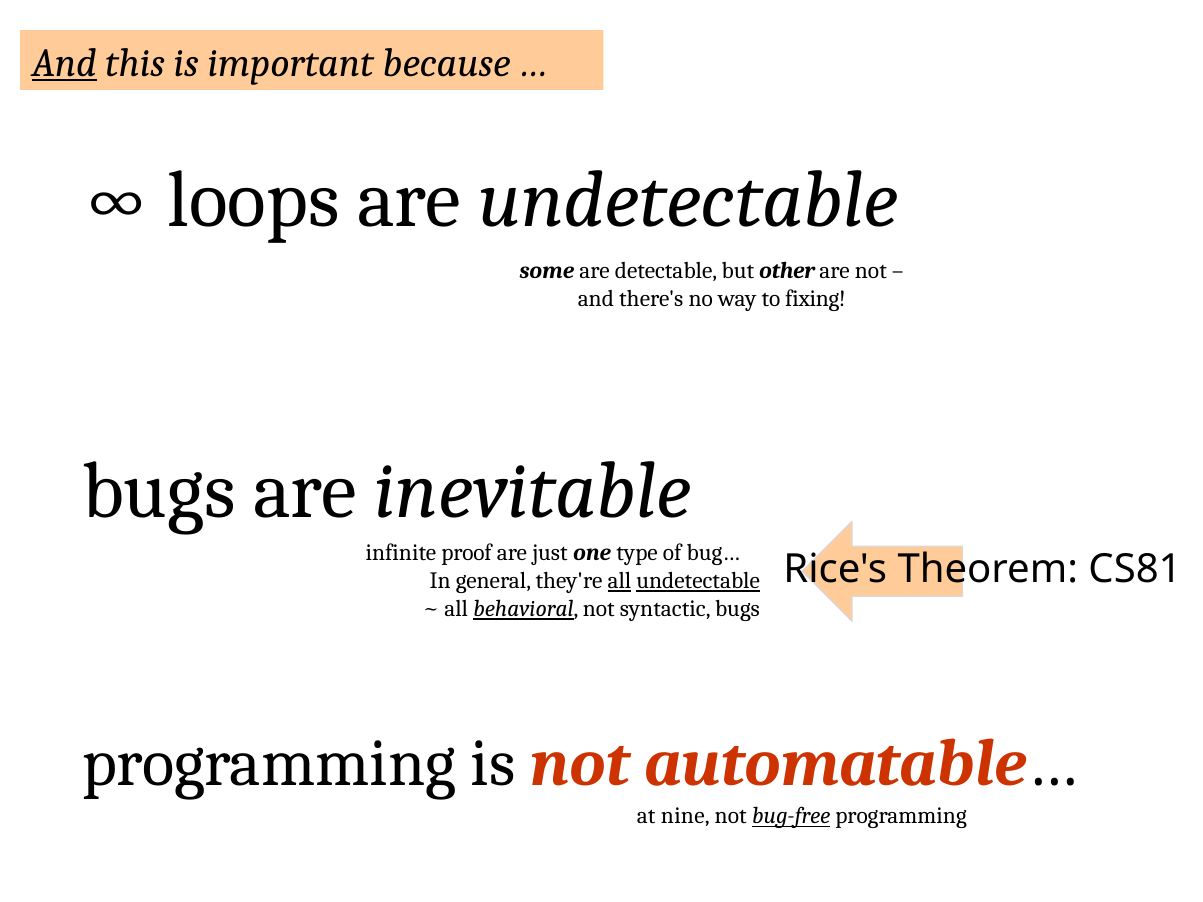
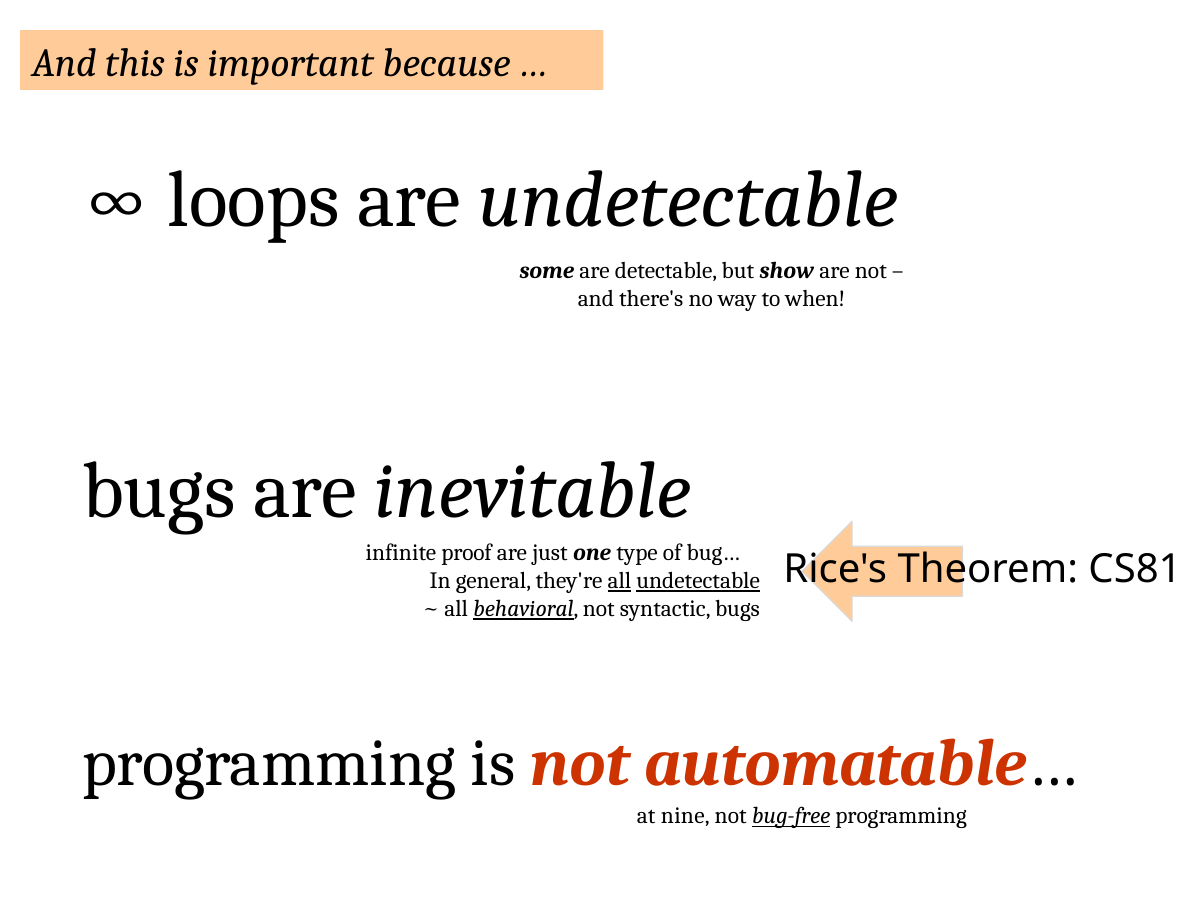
And underline: present -> none (64, 63)
other: other -> show (787, 271)
fixing: fixing -> when (815, 299)
